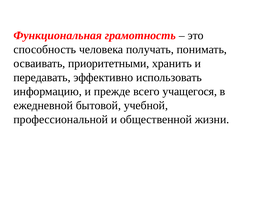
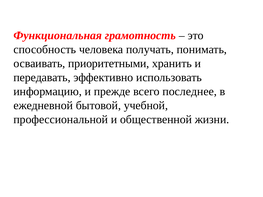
учащегося: учащегося -> последнее (190, 92)
